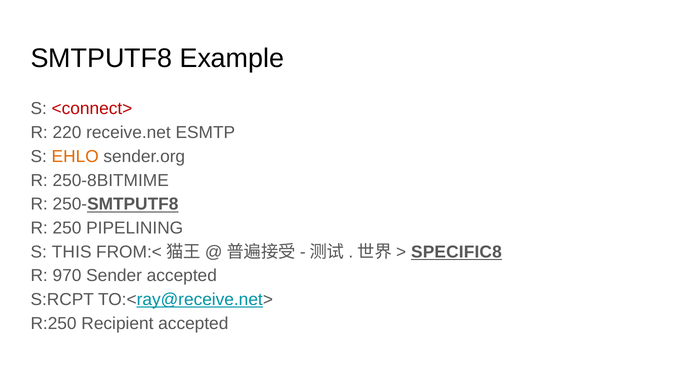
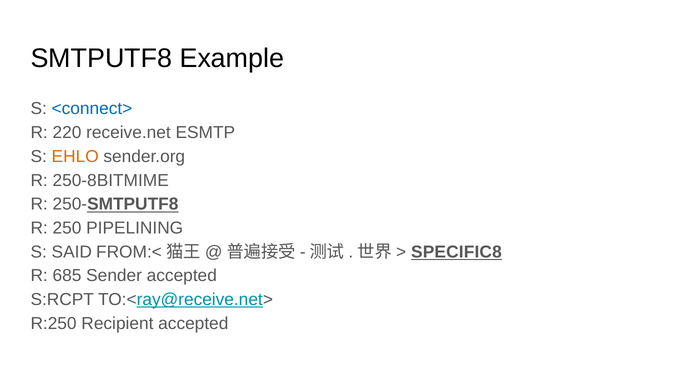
<connect> colour: red -> blue (92, 109)
THIS: THIS -> SAID (72, 252)
970: 970 -> 685 (67, 276)
